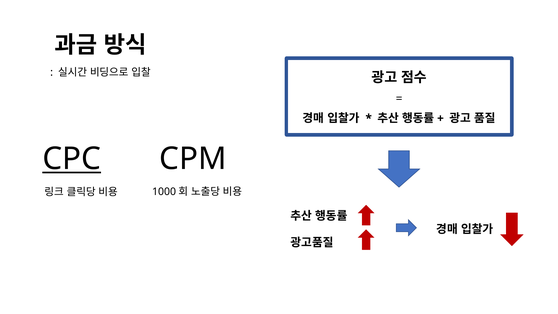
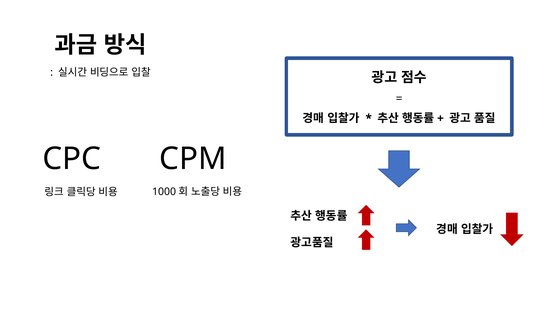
CPC underline: present -> none (72, 159)
